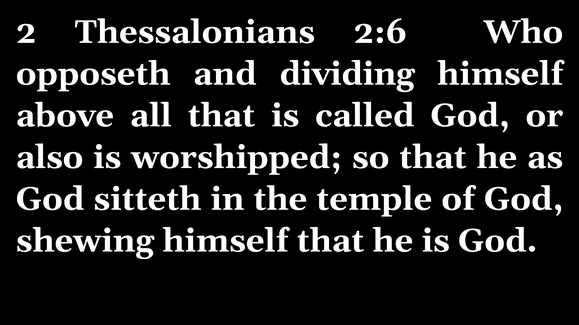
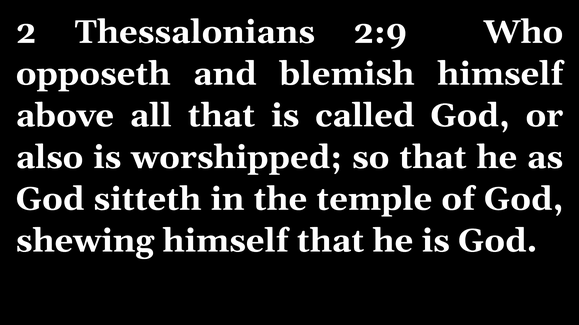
2:6: 2:6 -> 2:9 (380, 32)
dividing: dividing -> blemish (347, 74)
